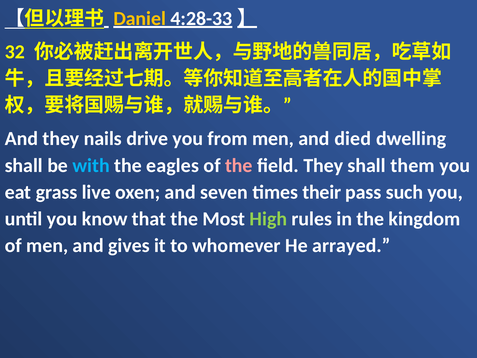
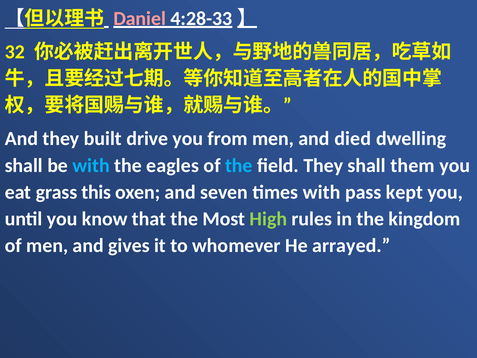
Daniel colour: yellow -> pink (140, 19)
nails: nails -> built (103, 139)
the colour: pink -> light blue (239, 165)
live: live -> this (96, 192)
times their: their -> with (322, 192)
such: such -> kept (404, 192)
